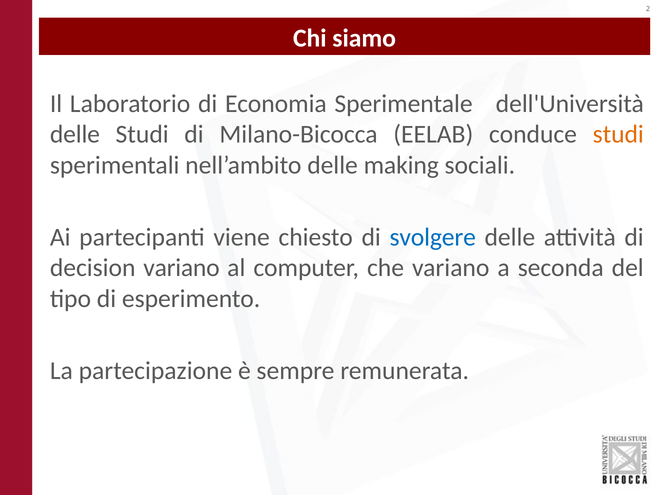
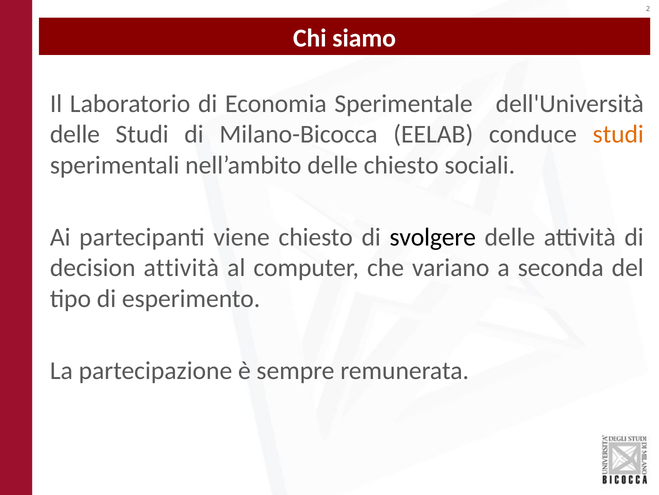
delle making: making -> chiesto (401, 165)
svolgere colour: blue -> black (433, 237)
decision variano: variano -> attività (181, 268)
